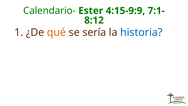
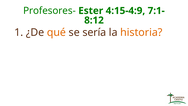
Calendario-: Calendario- -> Profesores- (49, 11)
4:15-9:9: 4:15-9:9 -> 4:15-4:9 (125, 11)
historia colour: blue -> orange (141, 32)
